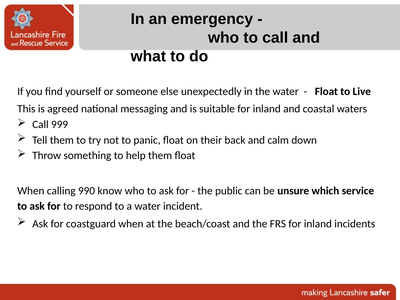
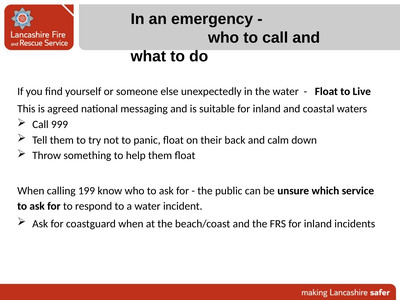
990: 990 -> 199 (87, 191)
